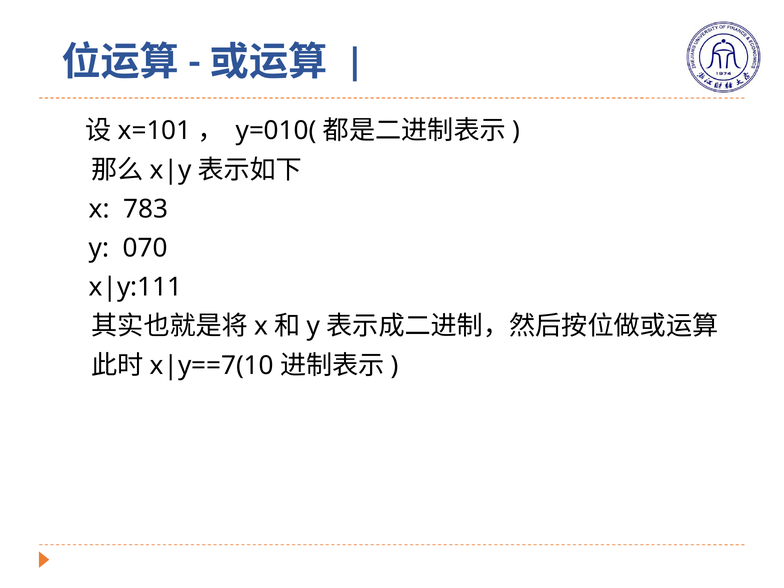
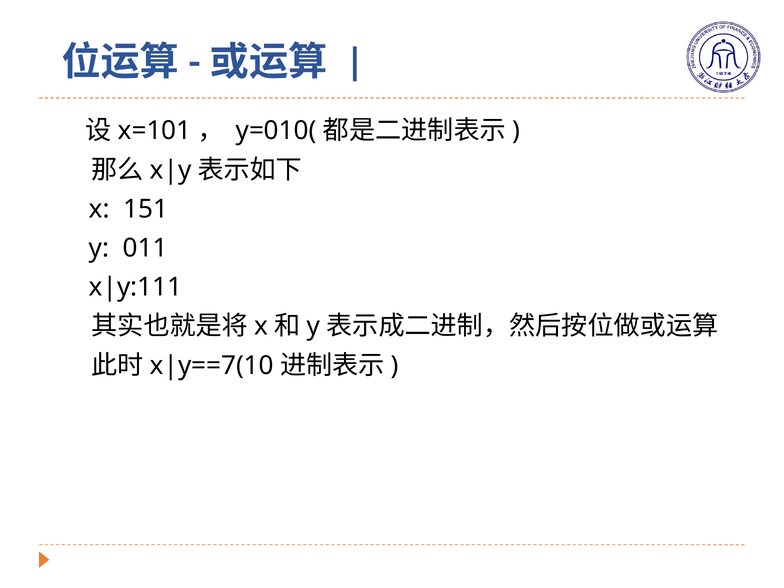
783: 783 -> 151 (146, 209)
070: 070 -> 011 (145, 248)
